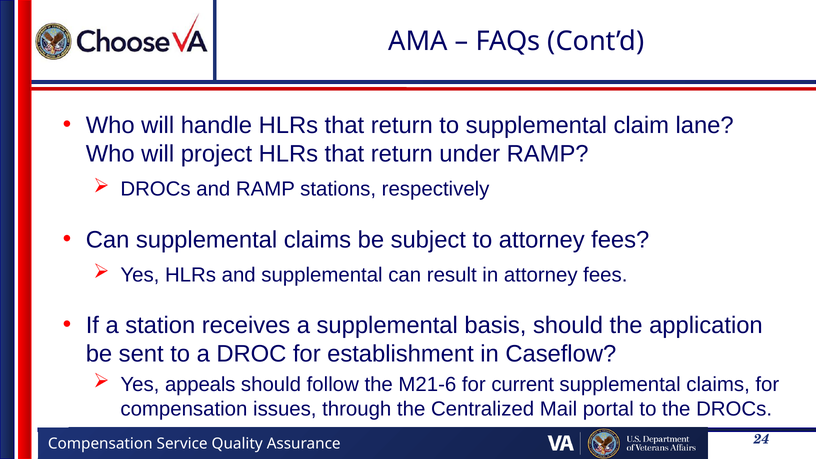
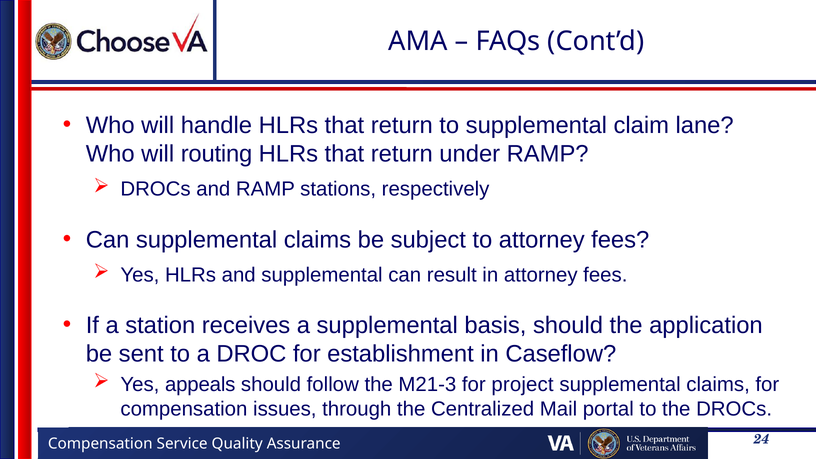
project: project -> routing (217, 154)
M21-6: M21-6 -> M21-3 (427, 384)
current: current -> project (523, 384)
